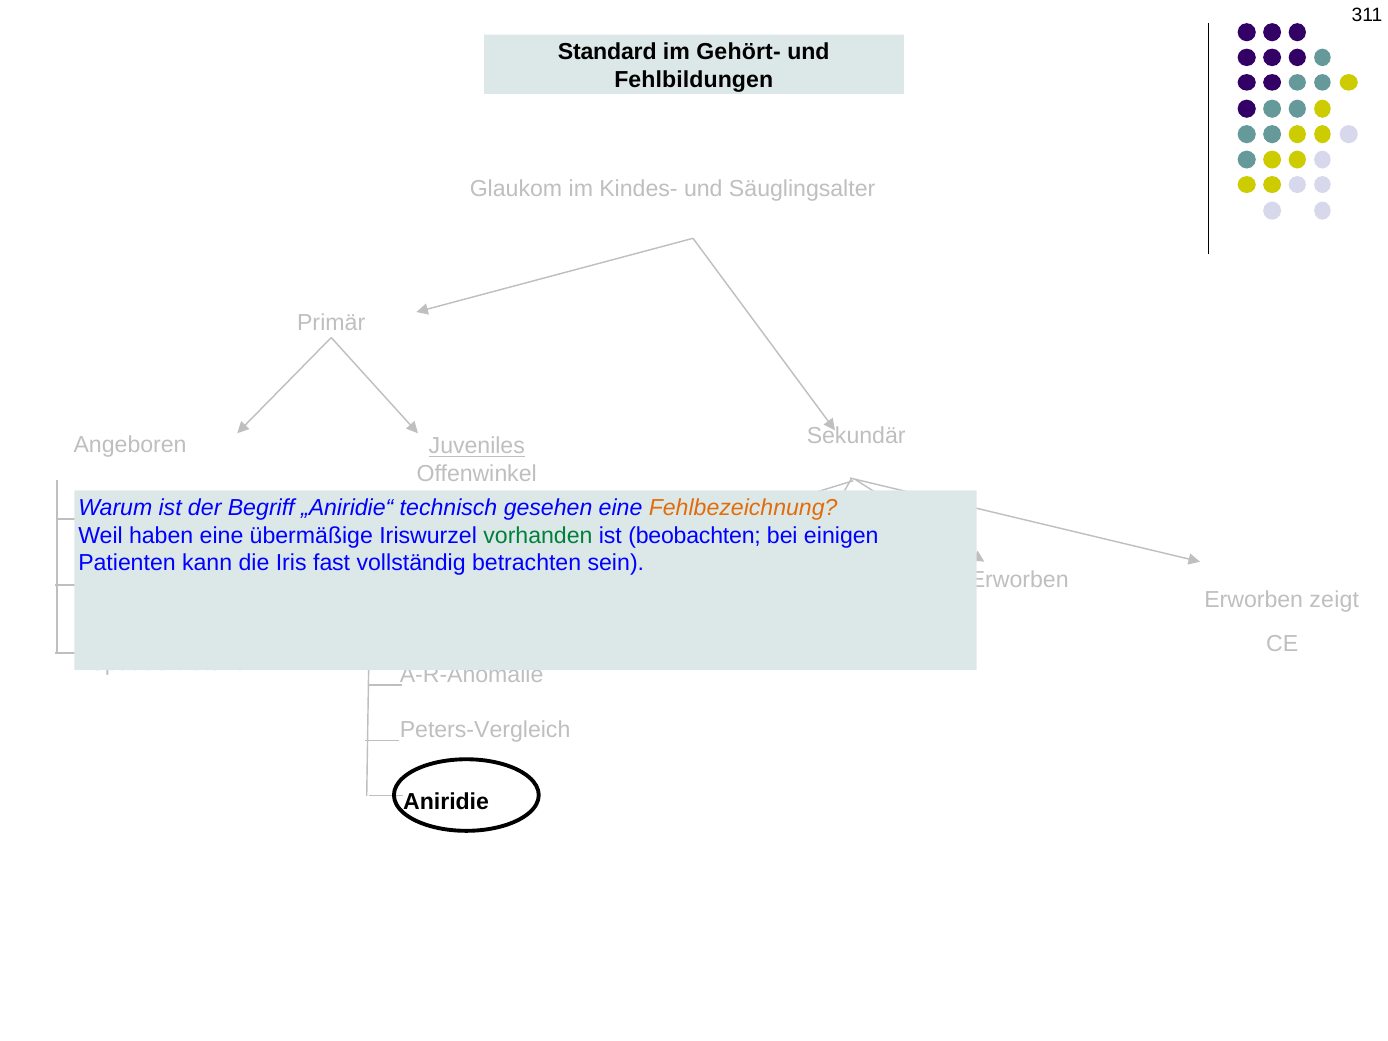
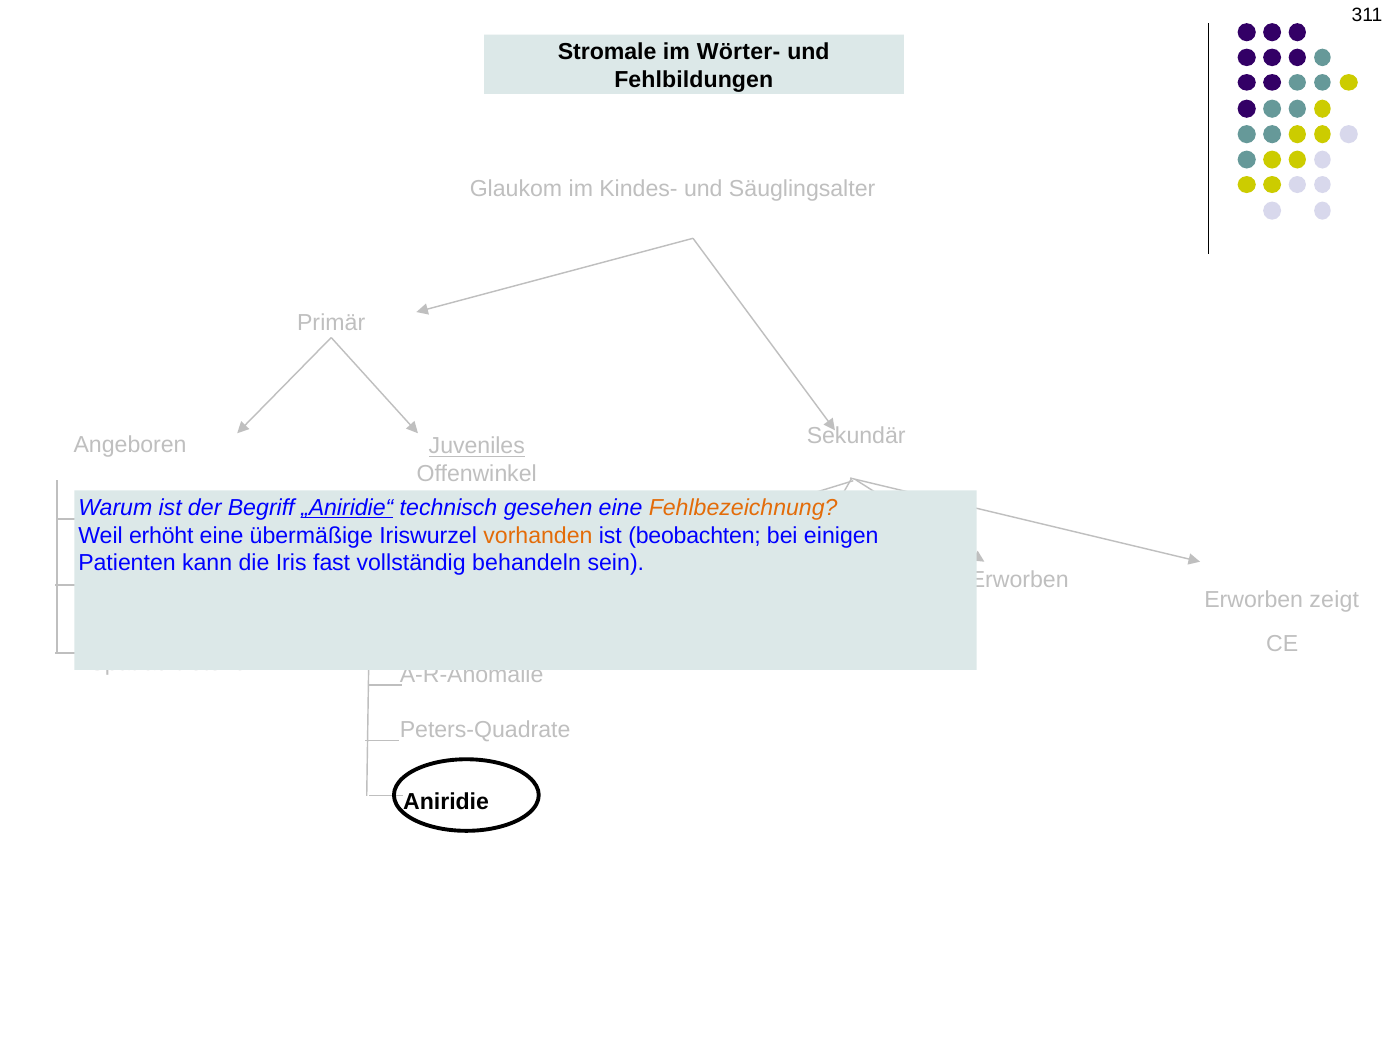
Standard: Standard -> Stromale (607, 52)
Gehört-: Gehört- -> Wörter- (739, 52)
„Aniridie“ underline: none -> present (347, 508)
haben: haben -> erhöht (161, 536)
vorhanden colour: green -> orange (538, 536)
betrachten: betrachten -> behandeln (527, 563)
Peters-Vergleich: Peters-Vergleich -> Peters-Quadrate (485, 730)
